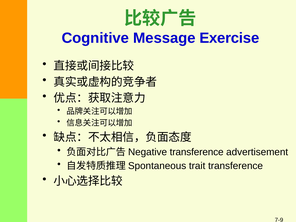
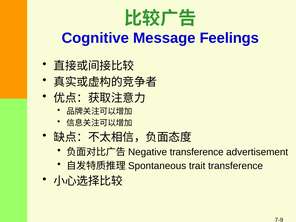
Exercise: Exercise -> Feelings (229, 38)
